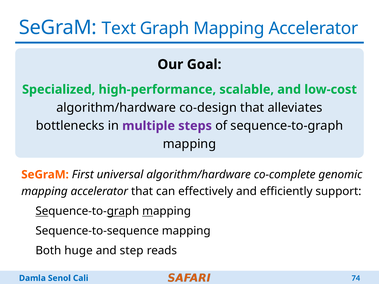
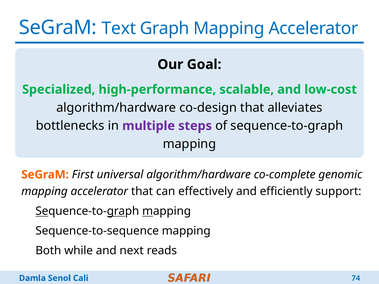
huge: huge -> while (79, 251)
step: step -> next (132, 251)
